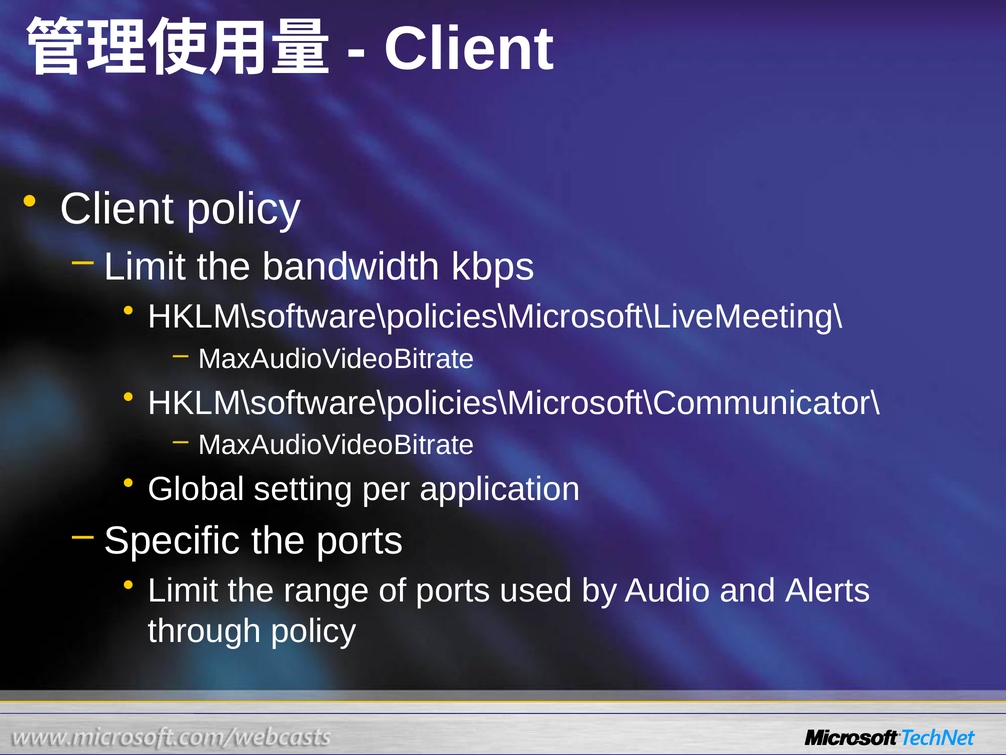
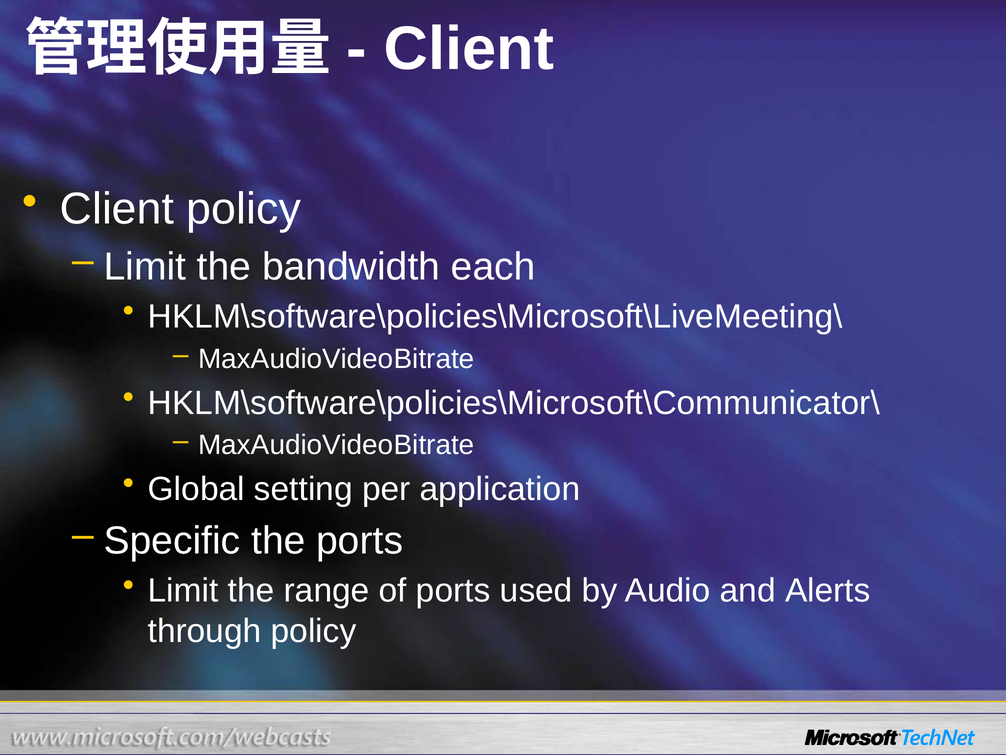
kbps: kbps -> each (493, 267)
